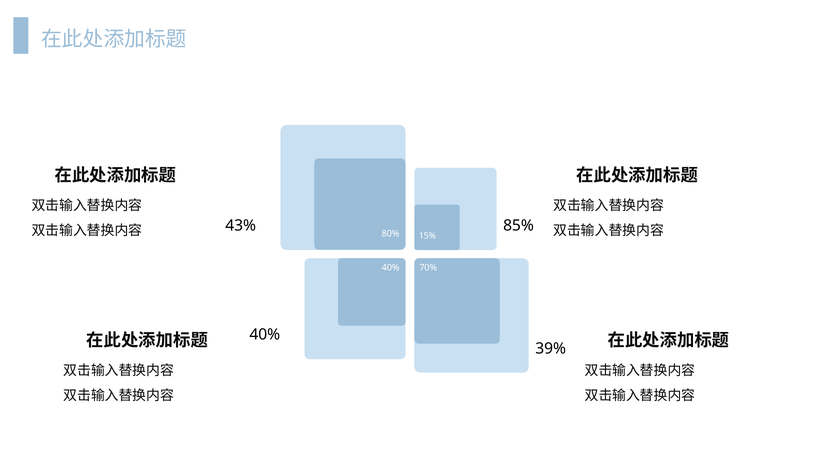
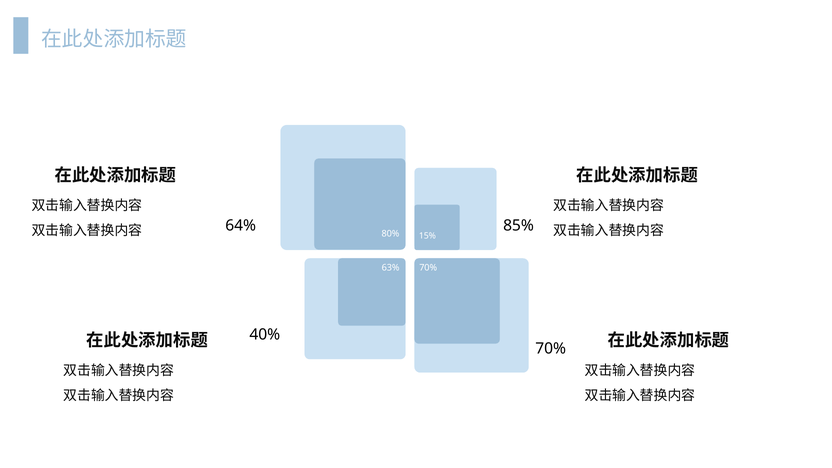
43%: 43% -> 64% (241, 226)
40%: 40% -> 63% (391, 268)
39%: 39% -> 70% (551, 348)
